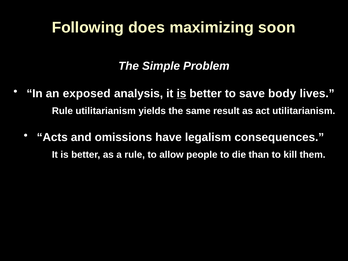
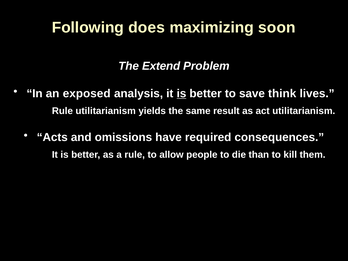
Simple: Simple -> Extend (161, 66)
body: body -> think (282, 93)
legalism: legalism -> required (208, 137)
